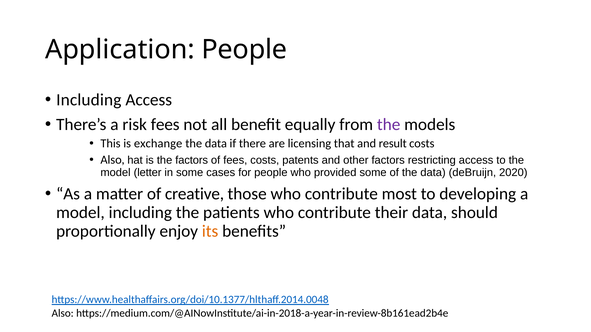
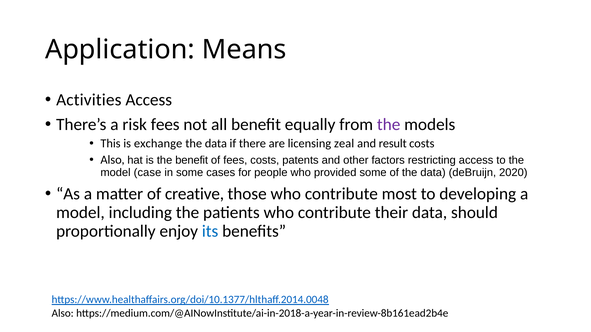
Application People: People -> Means (244, 50)
Including: Including -> Activities (89, 100)
that: that -> zeal (344, 144)
the factors: factors -> benefit (192, 161)
letter: letter -> case (147, 173)
its colour: orange -> blue (210, 231)
